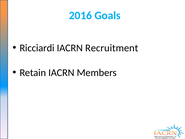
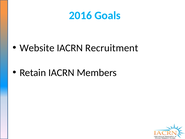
Ricciardi: Ricciardi -> Website (37, 48)
